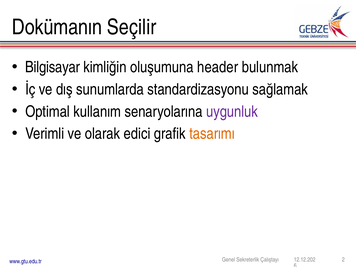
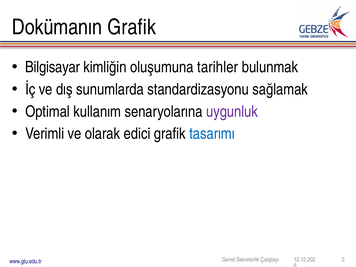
Dokümanın Seçilir: Seçilir -> Grafik (132, 27)
header: header -> tarihler (218, 67)
tasarımı colour: orange -> blue (212, 134)
